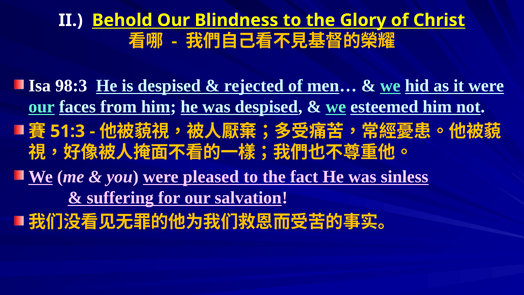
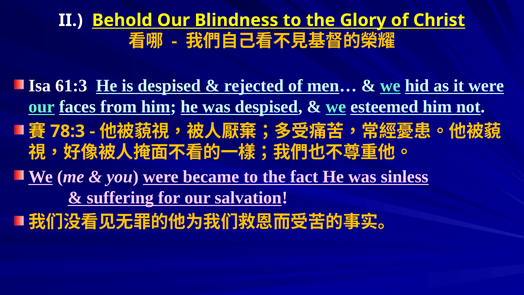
98:3: 98:3 -> 61:3 (71, 86)
51:3: 51:3 -> 78:3 (68, 131)
pleased: pleased -> became (211, 177)
